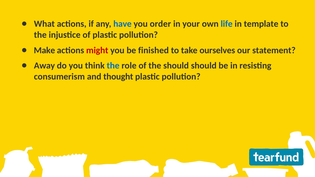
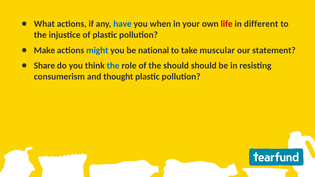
order: order -> when (160, 24)
life colour: blue -> red (227, 24)
template: template -> different (261, 24)
might colour: red -> blue (97, 50)
finished: finished -> national (154, 50)
ourselves: ourselves -> muscular (217, 50)
Away: Away -> Share (44, 66)
